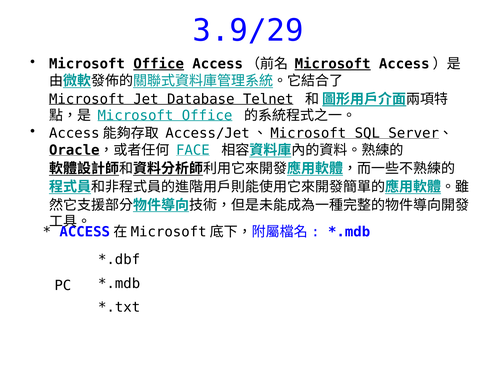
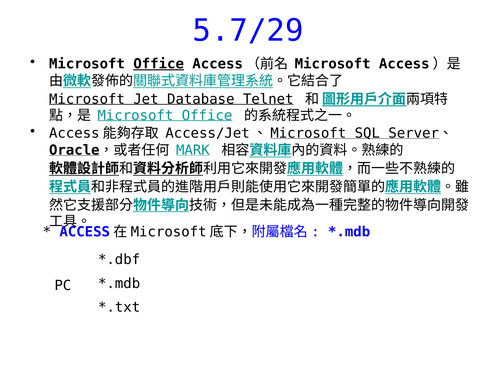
3.9/29: 3.9/29 -> 5.7/29 (248, 31)
Microsoft underline: present -> none (333, 64)
FACE: FACE -> MARK (193, 150)
